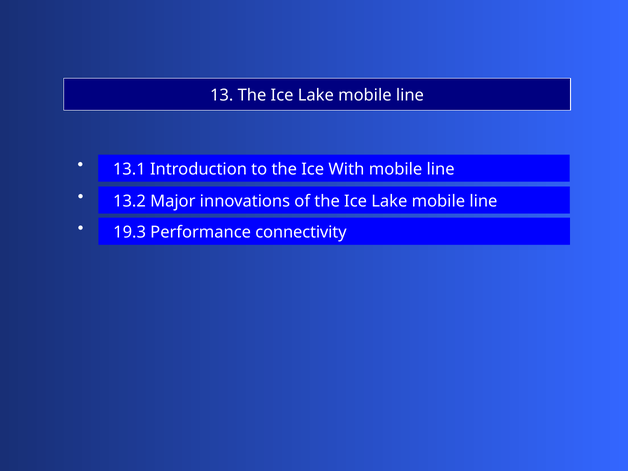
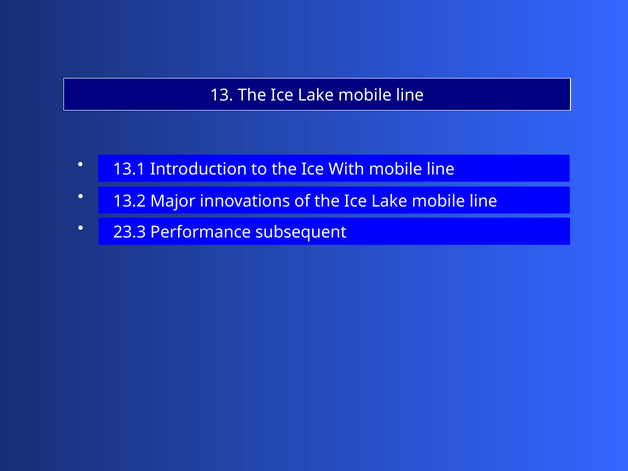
19.3: 19.3 -> 23.3 (130, 232)
connectivity: connectivity -> subsequent (301, 232)
